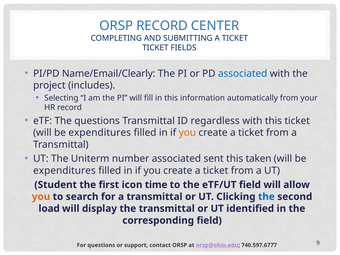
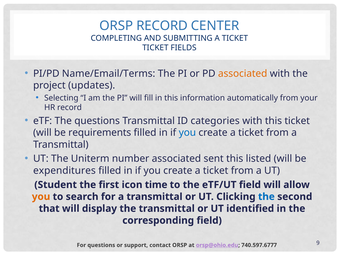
Name/Email/Clearly: Name/Email/Clearly -> Name/Email/Terms (109, 74)
associated colour: blue -> orange (243, 74)
includes: includes -> updates (92, 85)
regardless: regardless -> categories (215, 121)
expenditures: expenditures -> requirements (100, 133)
you colour: orange -> blue (187, 133)
taken: taken -> listed (258, 159)
load: load -> that (49, 209)
